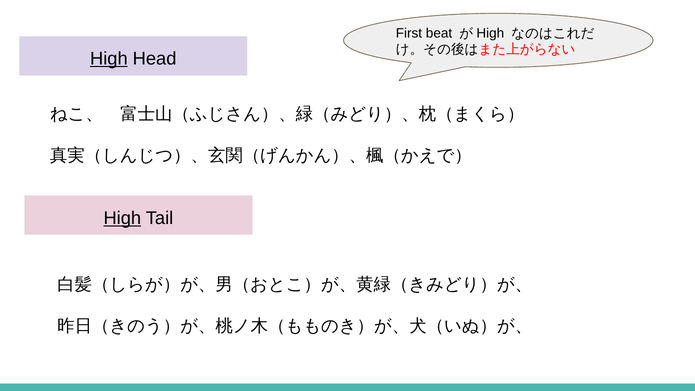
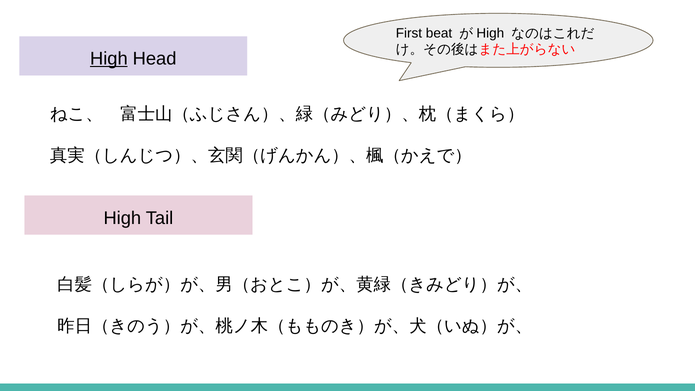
High underline: present -> none (122, 218)
